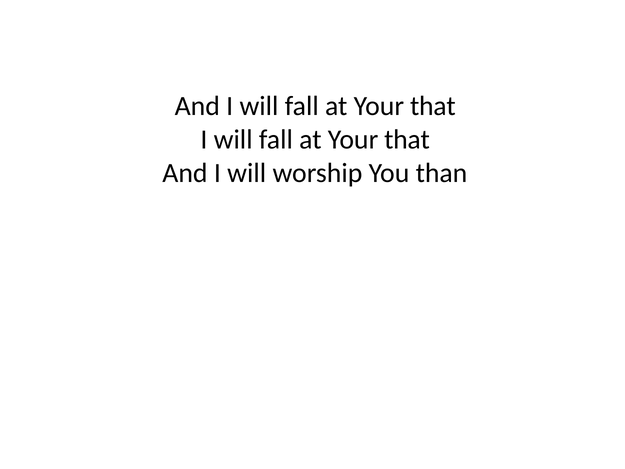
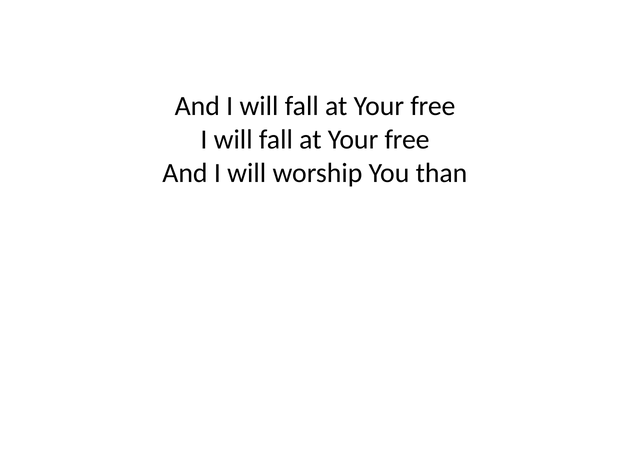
that: that -> free (433, 106)
that: that -> free (407, 139)
